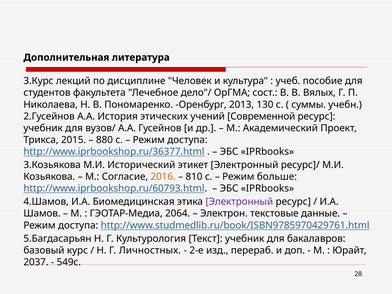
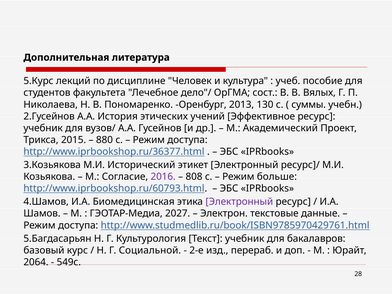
3.Курс: 3.Курс -> 5.Курс (38, 81)
Современной: Современной -> Эффективное (261, 116)
2016 colour: orange -> purple (163, 177)
810: 810 -> 808 (194, 177)
2064: 2064 -> 2027 (178, 214)
Личностных: Личностных -> Социальной (150, 250)
2037: 2037 -> 2064 (36, 262)
